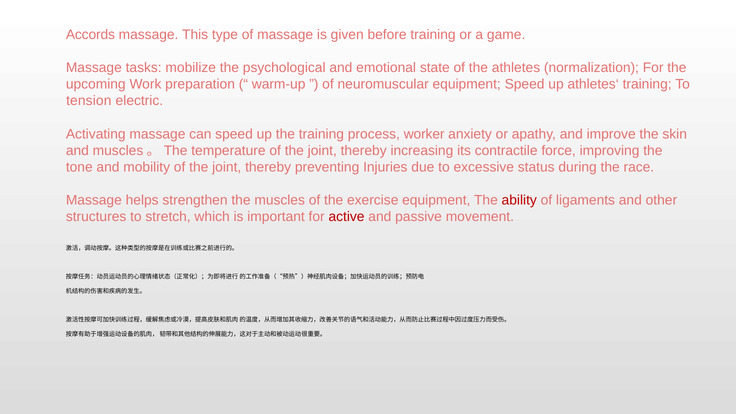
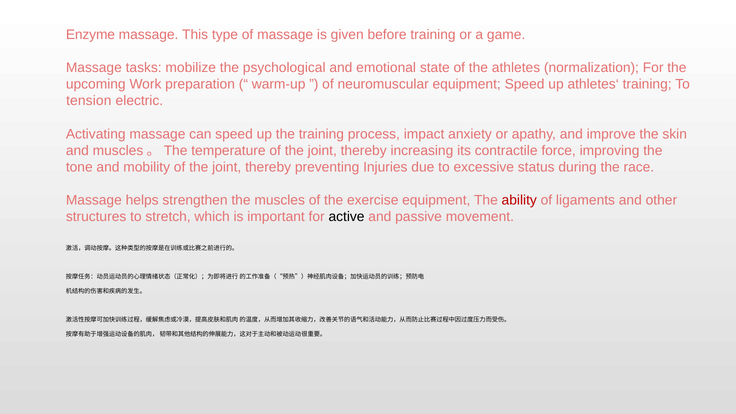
Accords: Accords -> Enzyme (90, 35)
worker: worker -> impact (424, 134)
active colour: red -> black (347, 217)
